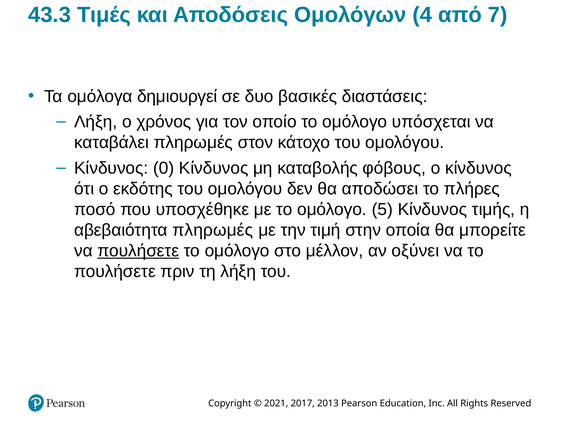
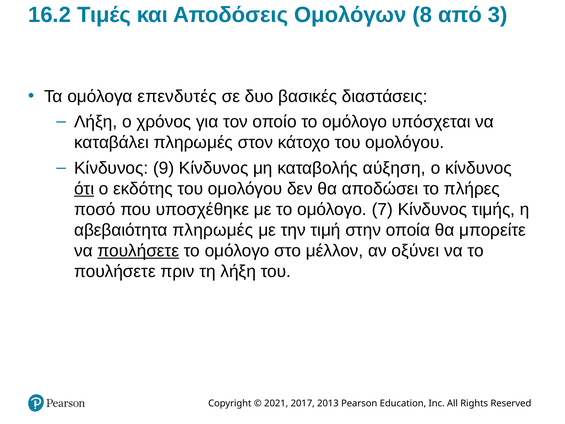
43.3: 43.3 -> 16.2 (50, 15)
4: 4 -> 8 (422, 15)
7: 7 -> 3 (498, 15)
δημιουργεί: δημιουργεί -> επενδυτές (177, 96)
0: 0 -> 9 (164, 168)
φόβους: φόβους -> αύξηση (394, 168)
ότι underline: none -> present (84, 189)
5: 5 -> 7 (382, 209)
